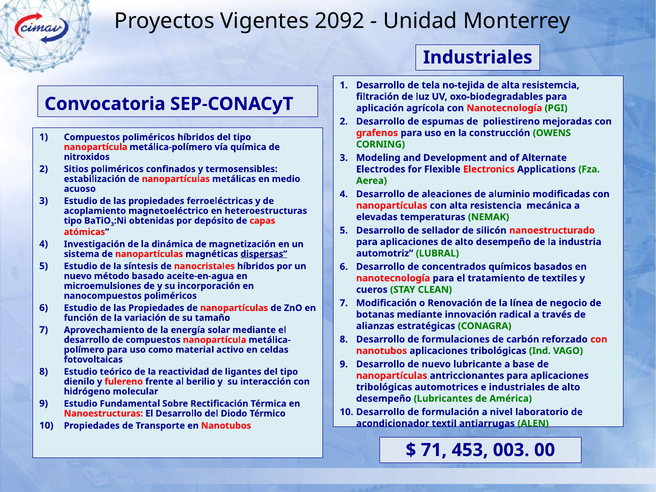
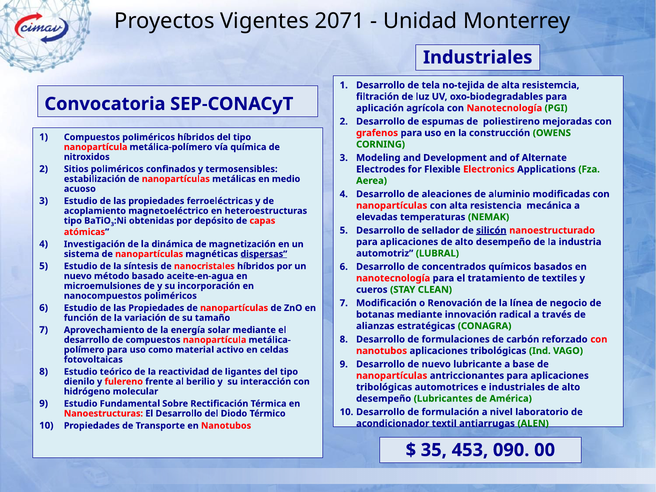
2092: 2092 -> 2071 (340, 21)
silicón underline: none -> present (491, 230)
71: 71 -> 35 (434, 450)
003: 003 -> 090 (511, 450)
